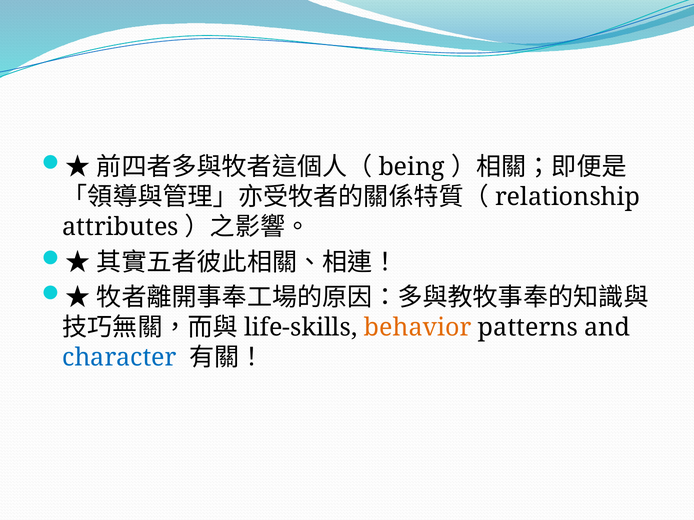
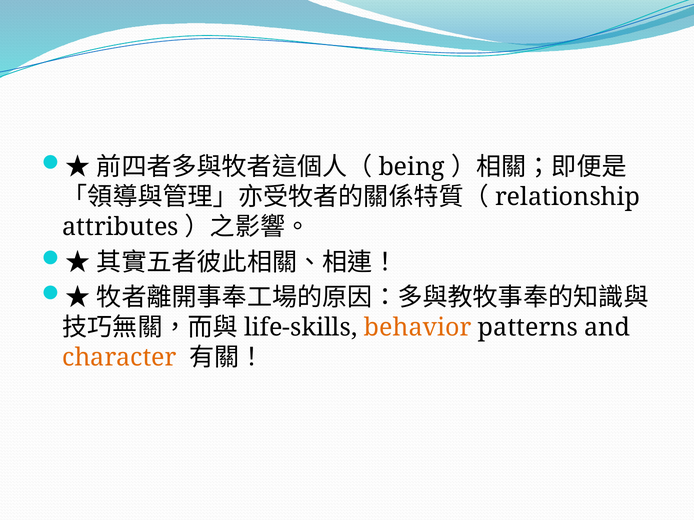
character colour: blue -> orange (119, 358)
